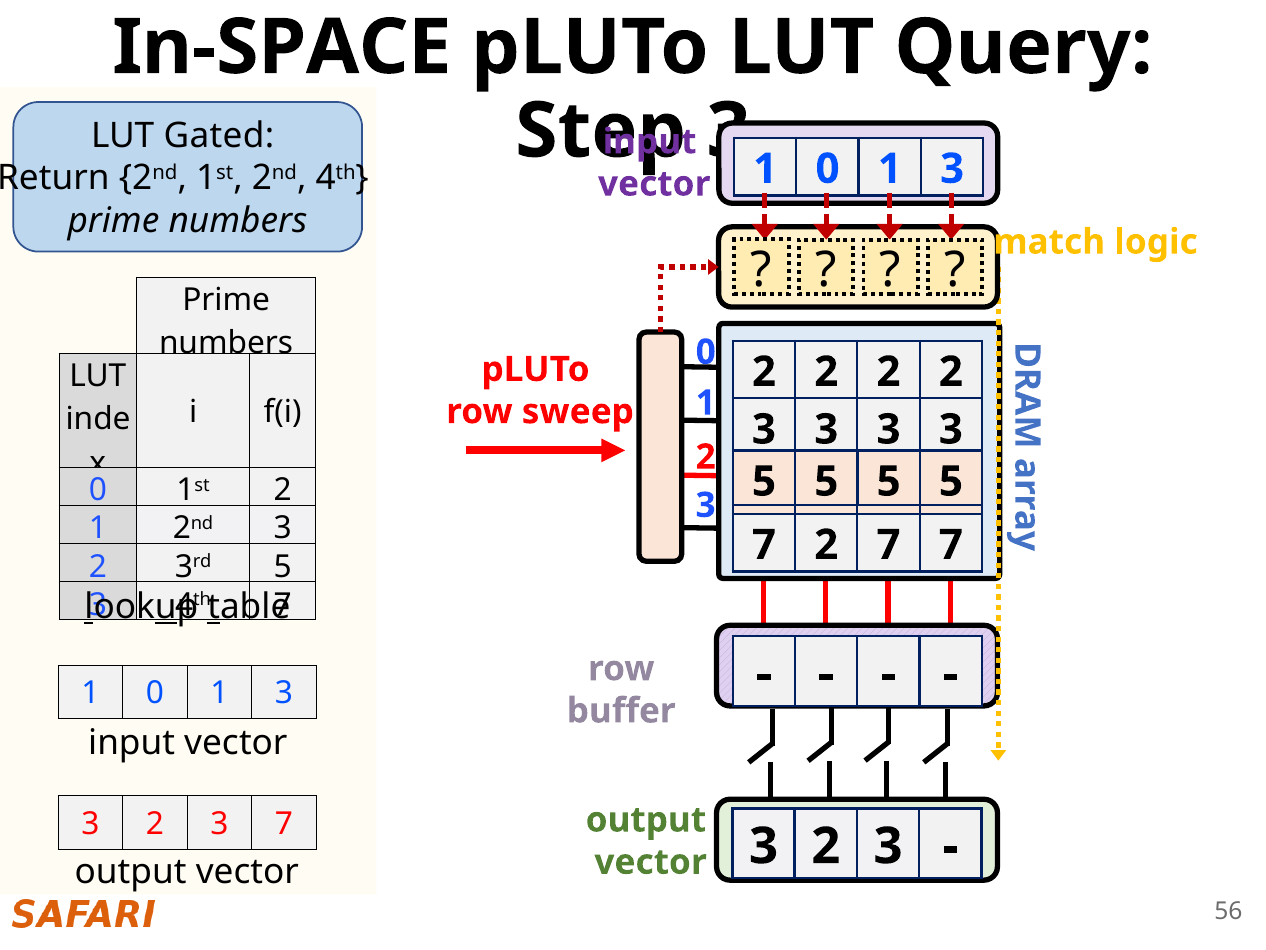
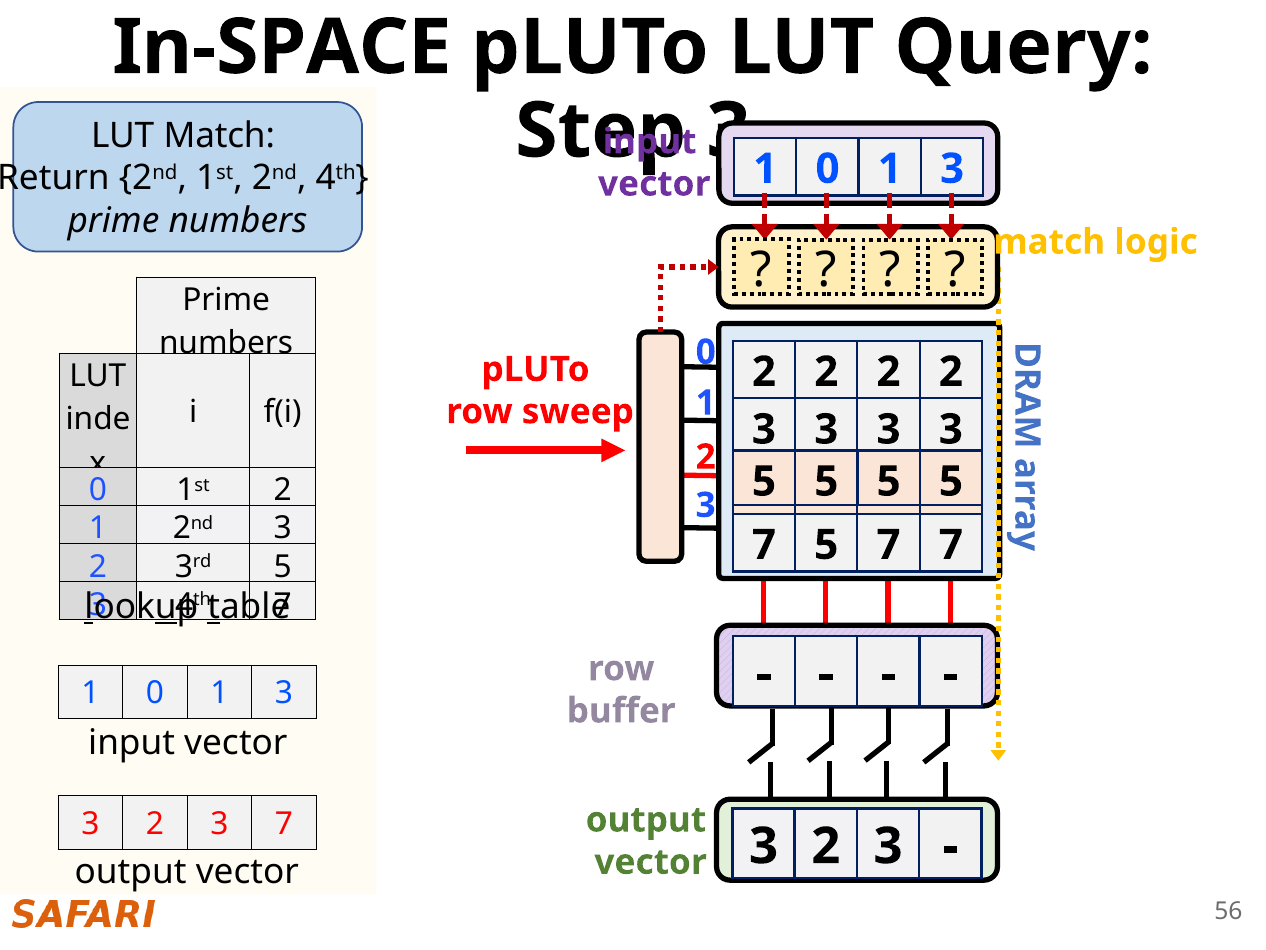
LUT Gated: Gated -> Match (219, 136)
7 2: 2 -> 5 (826, 545)
